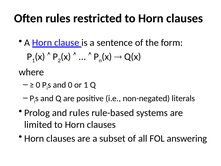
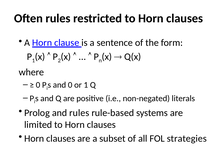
answering: answering -> strategies (187, 138)
